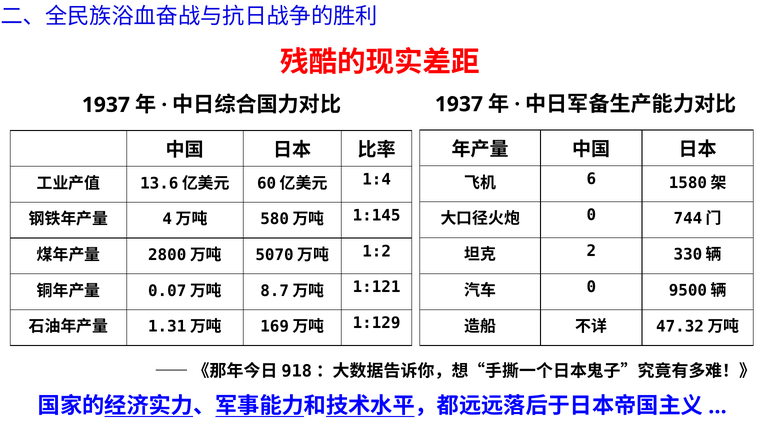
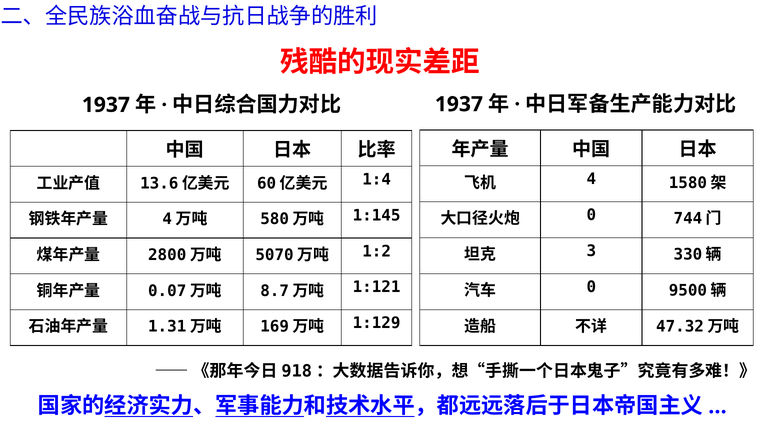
6: 6 -> 4 (591, 179)
2: 2 -> 3 (591, 251)
